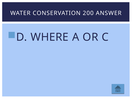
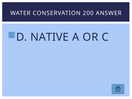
WHERE: WHERE -> NATIVE (50, 37)
